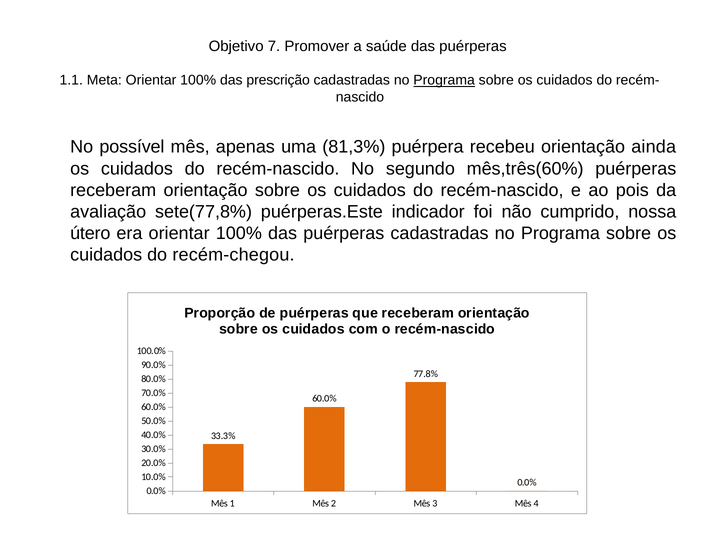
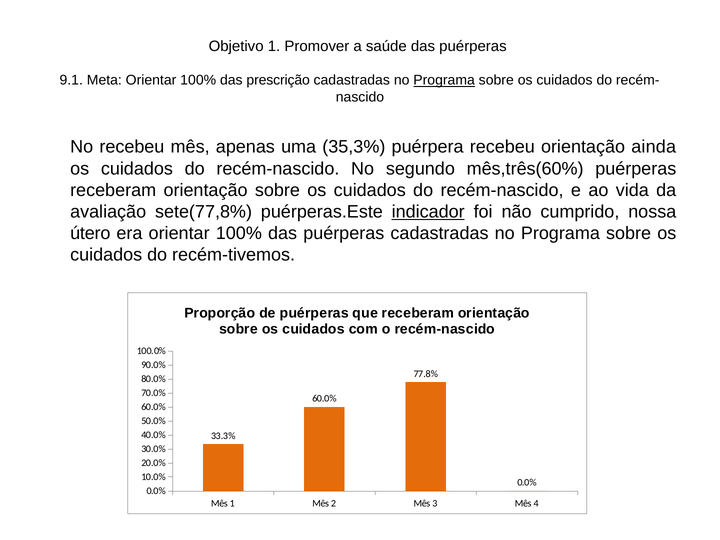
Objetivo 7: 7 -> 1 (274, 46)
1.1: 1.1 -> 9.1 (71, 80)
No possível: possível -> recebeu (132, 147)
81,3%: 81,3% -> 35,3% (354, 147)
pois: pois -> vida (632, 190)
indicador underline: none -> present (428, 212)
recém-chegou: recém-chegou -> recém-tivemos (234, 255)
